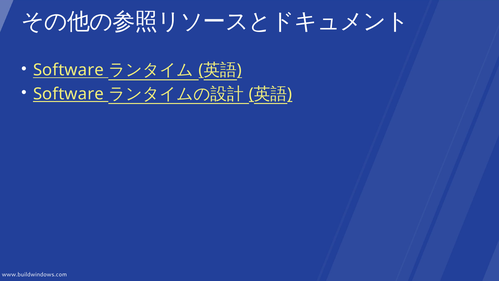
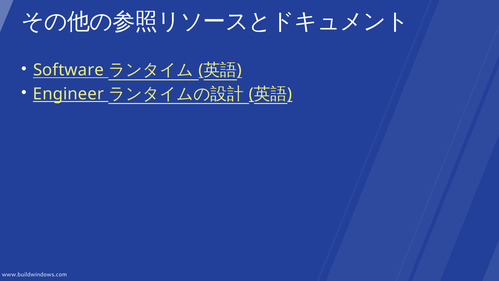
Software: Software -> Engineer (68, 94)
